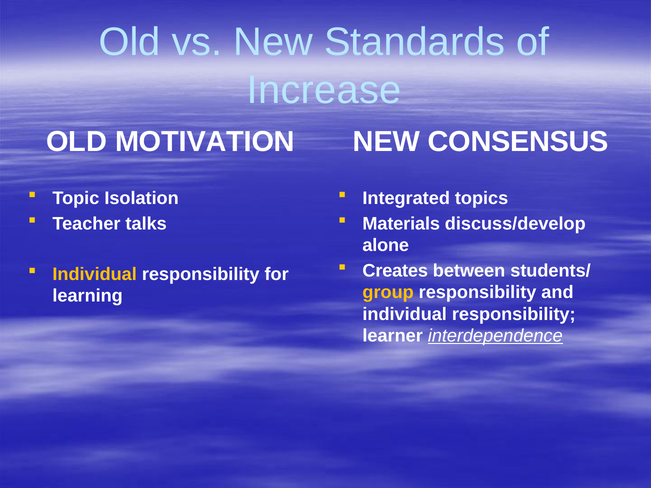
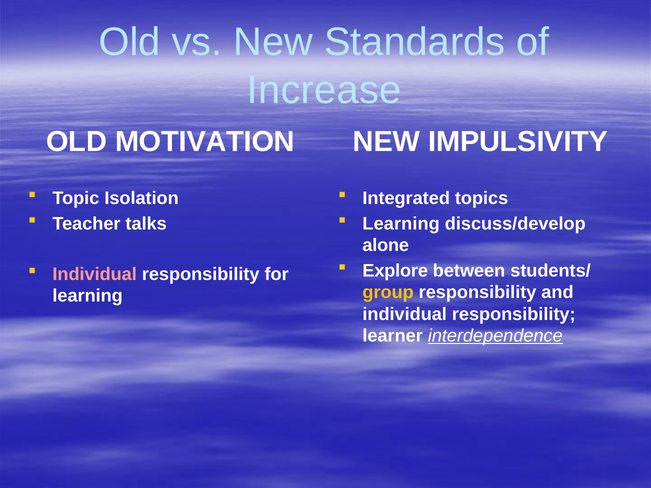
CONSENSUS: CONSENSUS -> IMPULSIVITY (518, 142)
Materials: Materials -> Learning (401, 224)
Creates: Creates -> Explore (395, 271)
Individual colour: yellow -> pink (95, 274)
